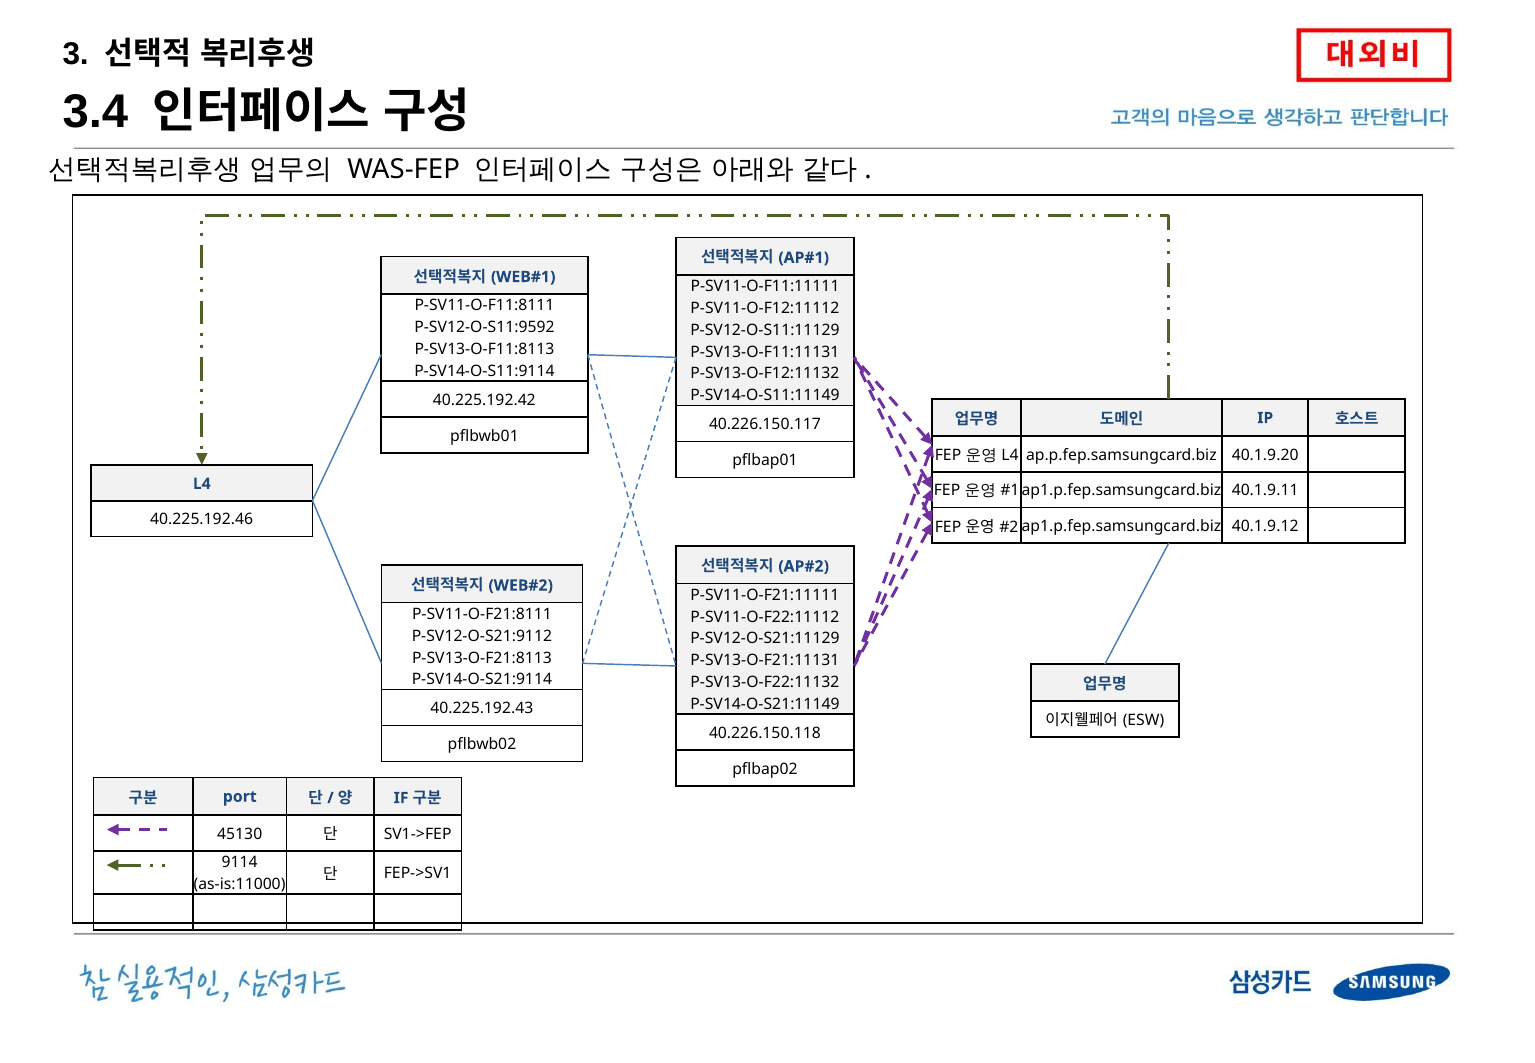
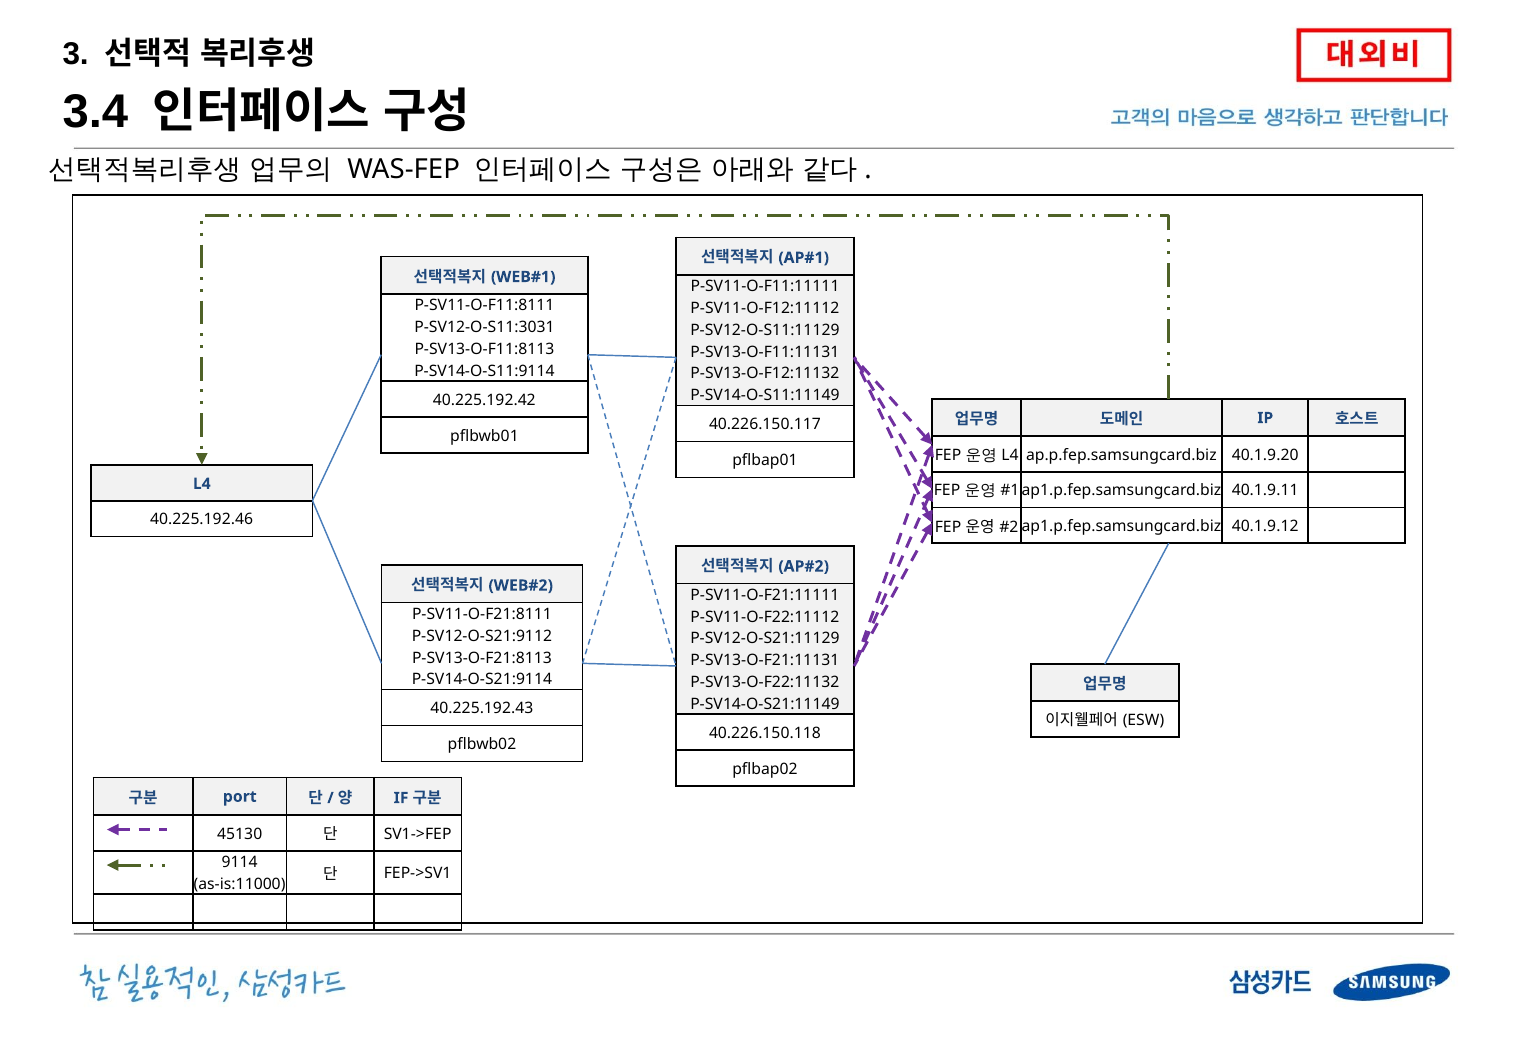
P-SV12-O-S11:9592: P-SV12-O-S11:9592 -> P-SV12-O-S11:3031 (484, 327)
